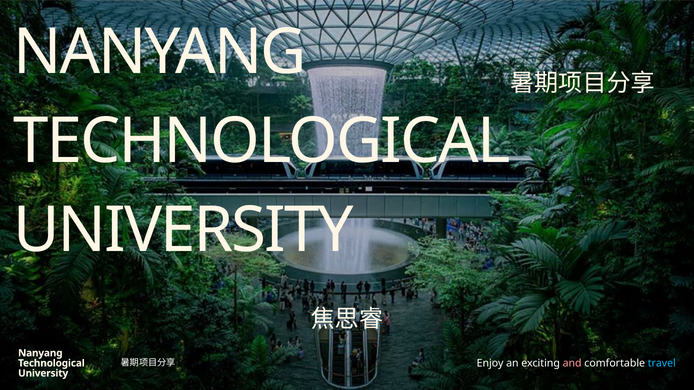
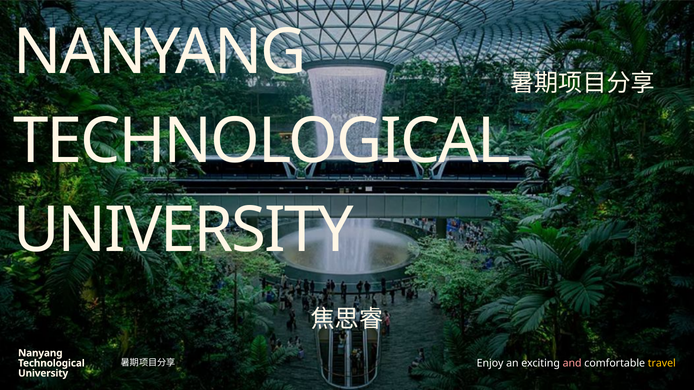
travel colour: light blue -> yellow (662, 364)
